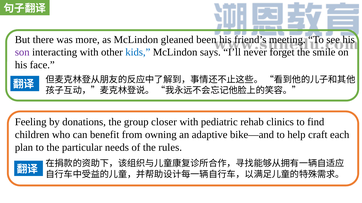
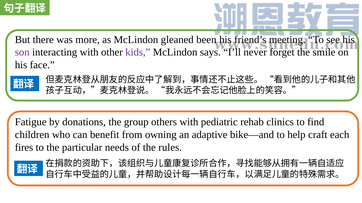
kids colour: blue -> purple (138, 52)
Feeling: Feeling -> Fatigue (31, 122)
closer: closer -> others (164, 122)
plan: plan -> fires (24, 148)
